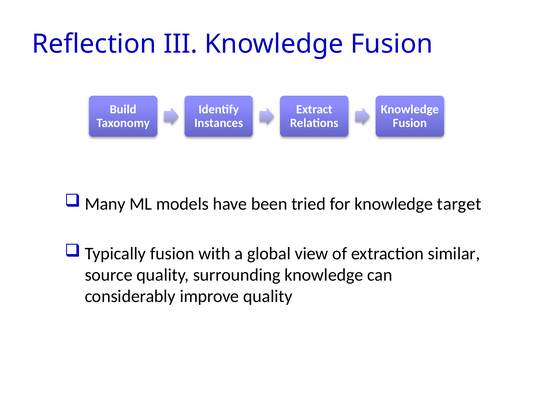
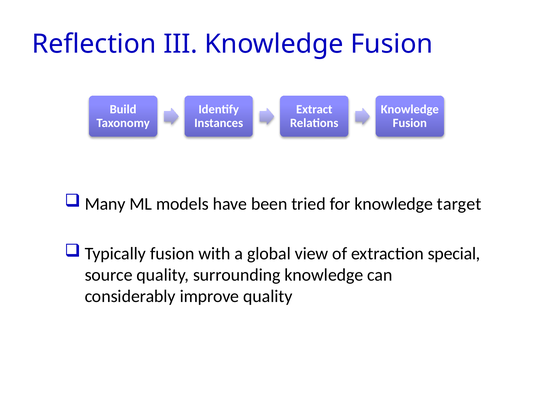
similar: similar -> special (454, 254)
